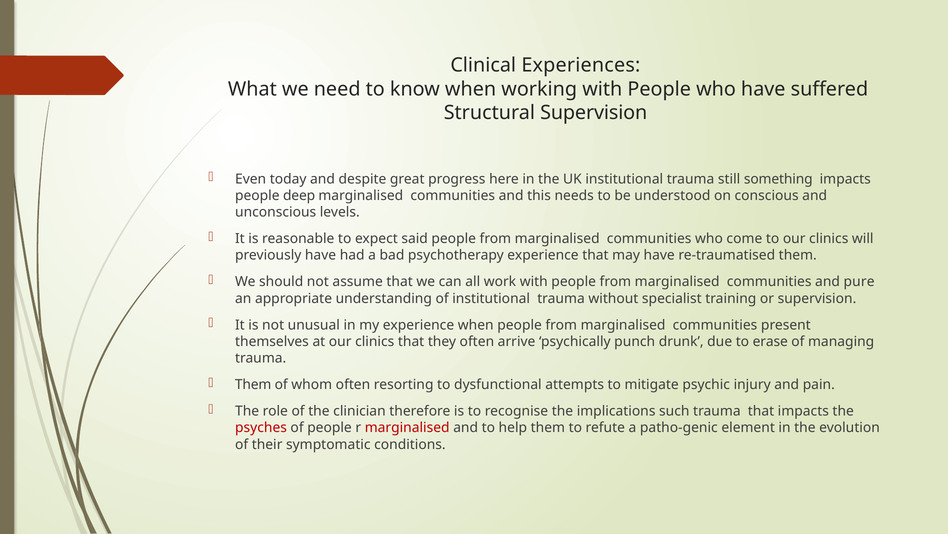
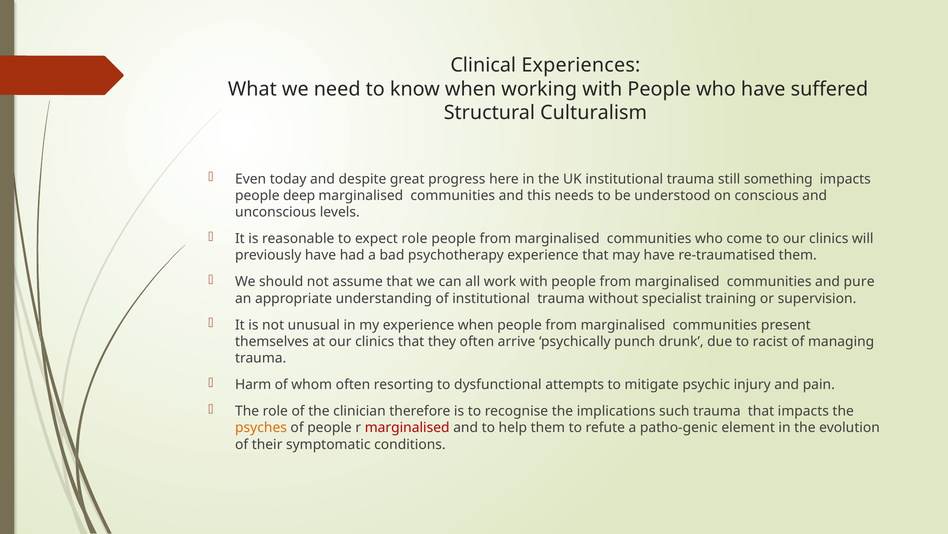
Structural Supervision: Supervision -> Culturalism (594, 113)
expect said: said -> role (415, 238)
erase: erase -> racist (770, 341)
Them: Them -> Harm (253, 384)
psyches colour: red -> orange (261, 427)
